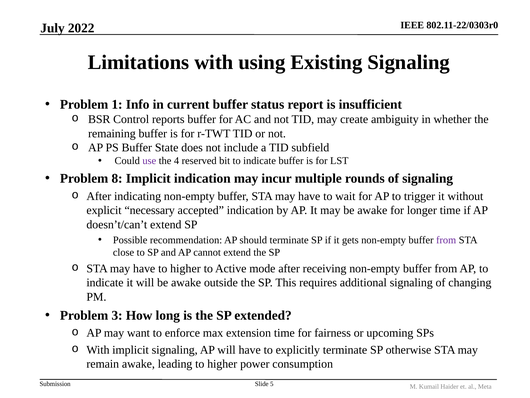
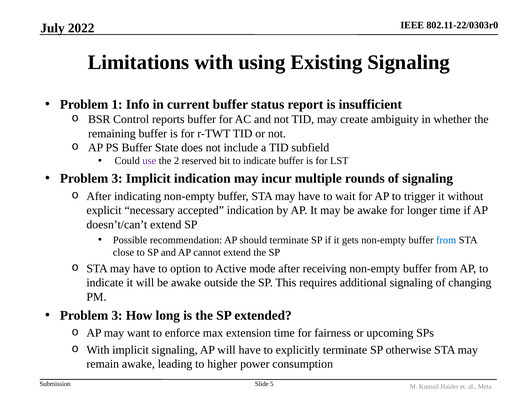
4: 4 -> 2 (177, 161)
8: 8 -> 3 (117, 178)
from colour: purple -> blue (446, 240)
have to higher: higher -> option (185, 268)
